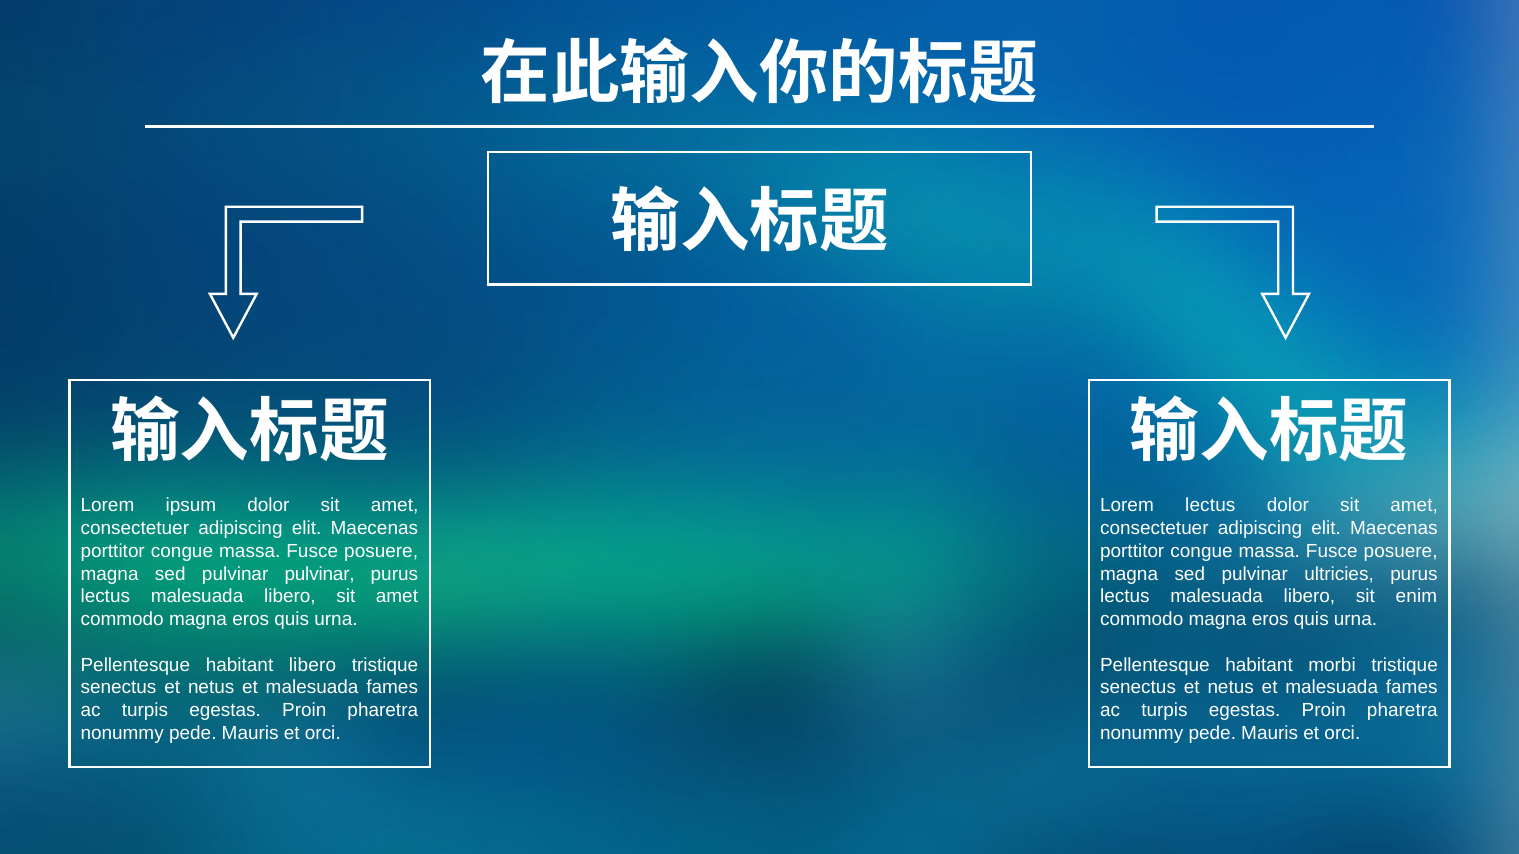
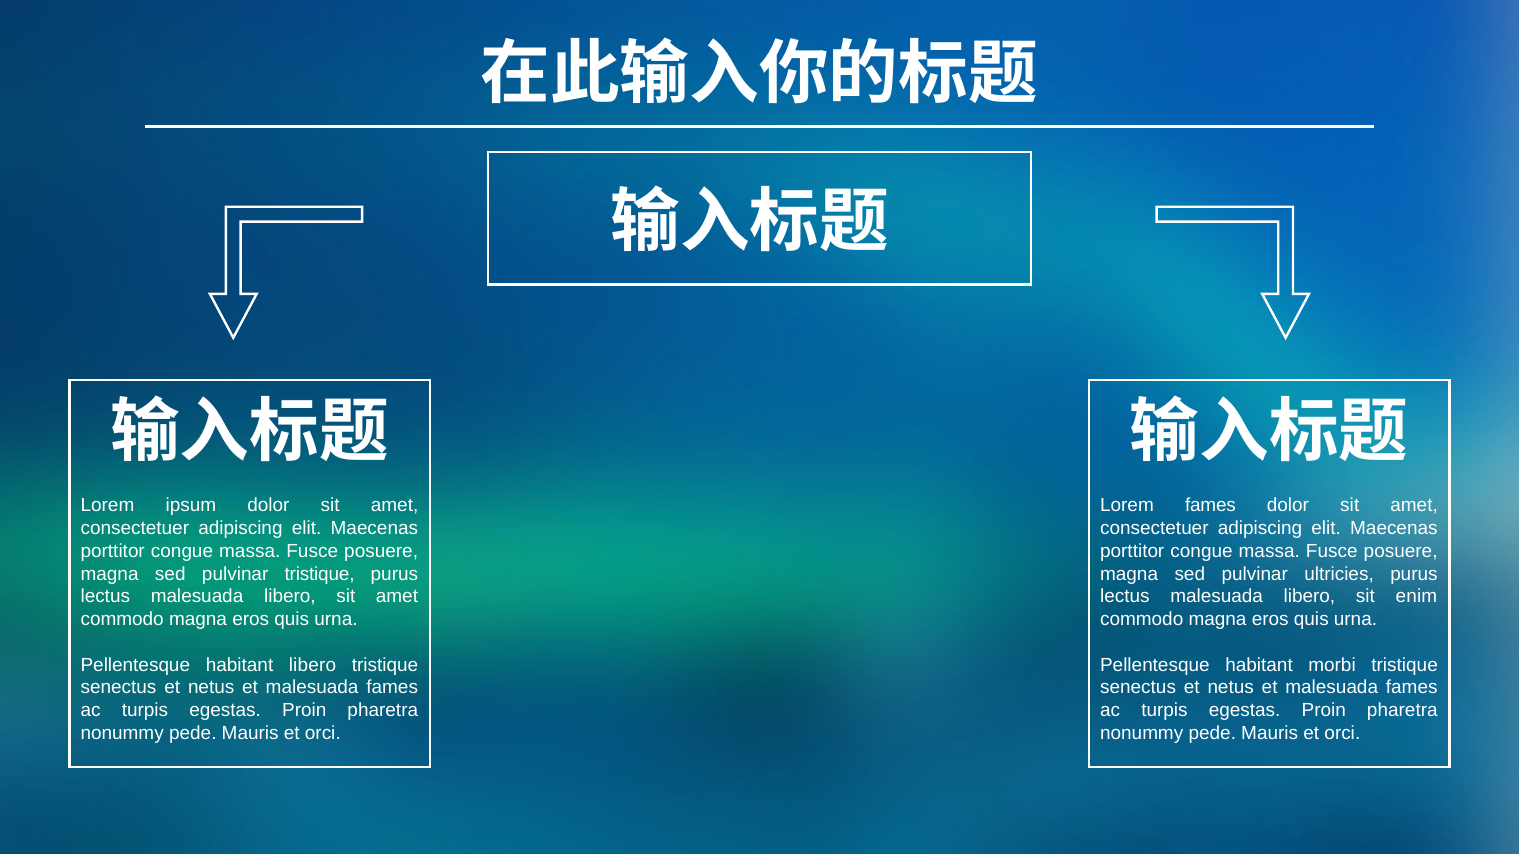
Lorem lectus: lectus -> fames (1210, 506)
pulvinar pulvinar: pulvinar -> tristique (320, 574)
